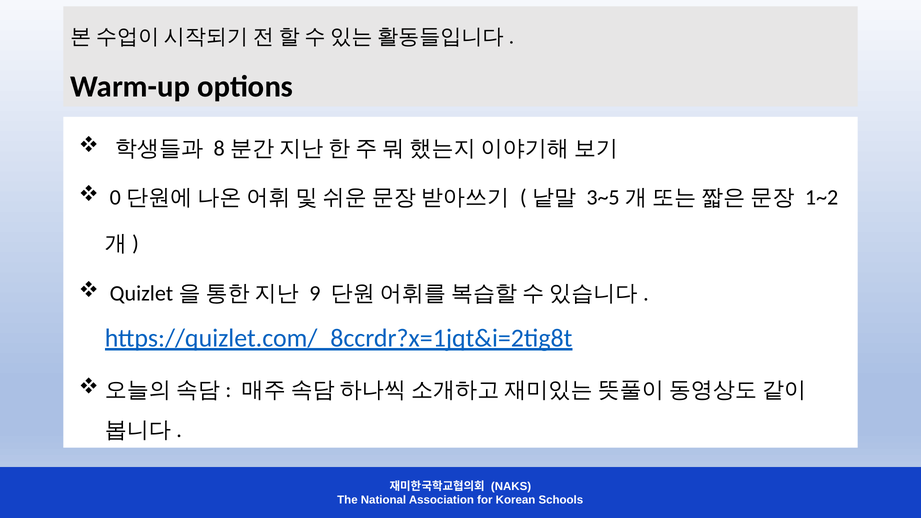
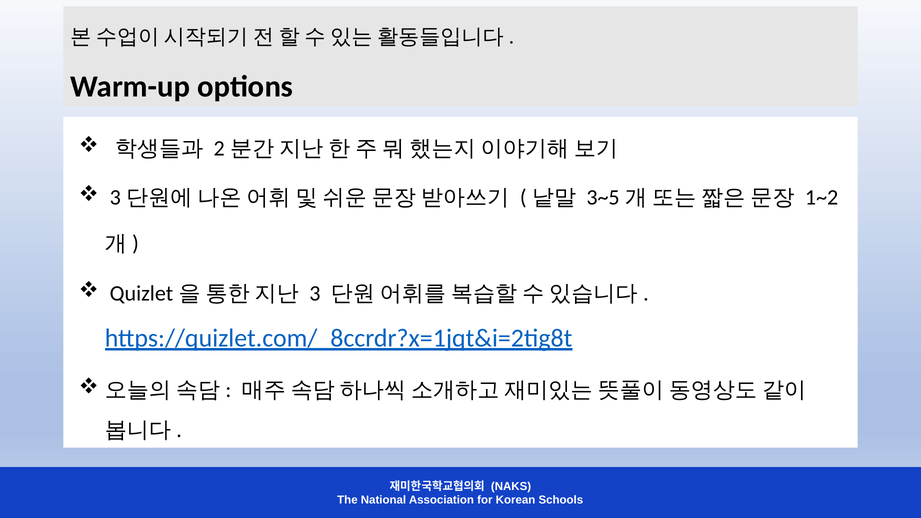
8: 8 -> 2 (219, 148)
0: 0 -> 3 (115, 198)
9: 9 -> 3 (315, 294)
